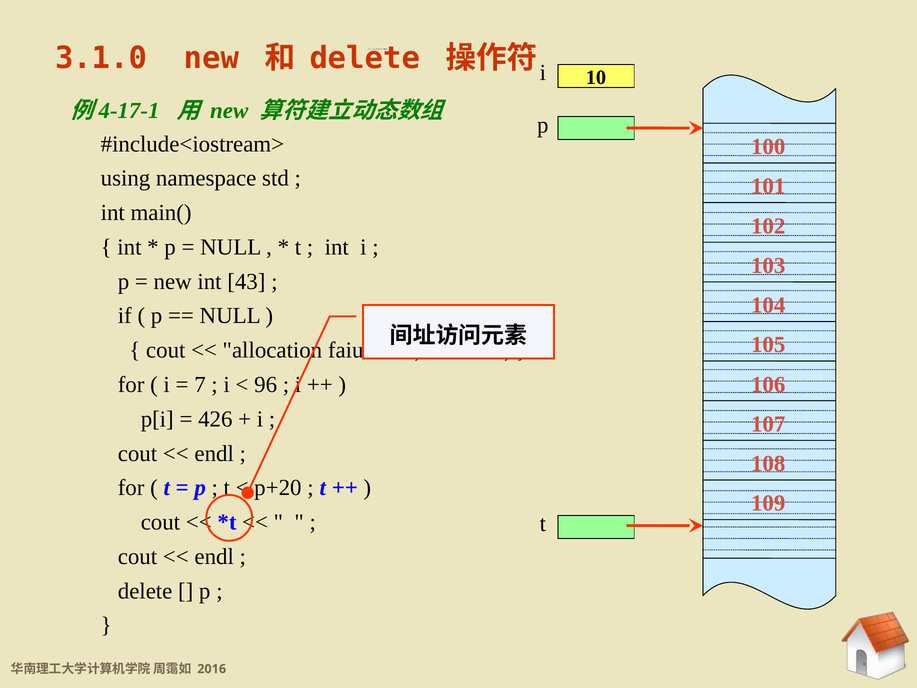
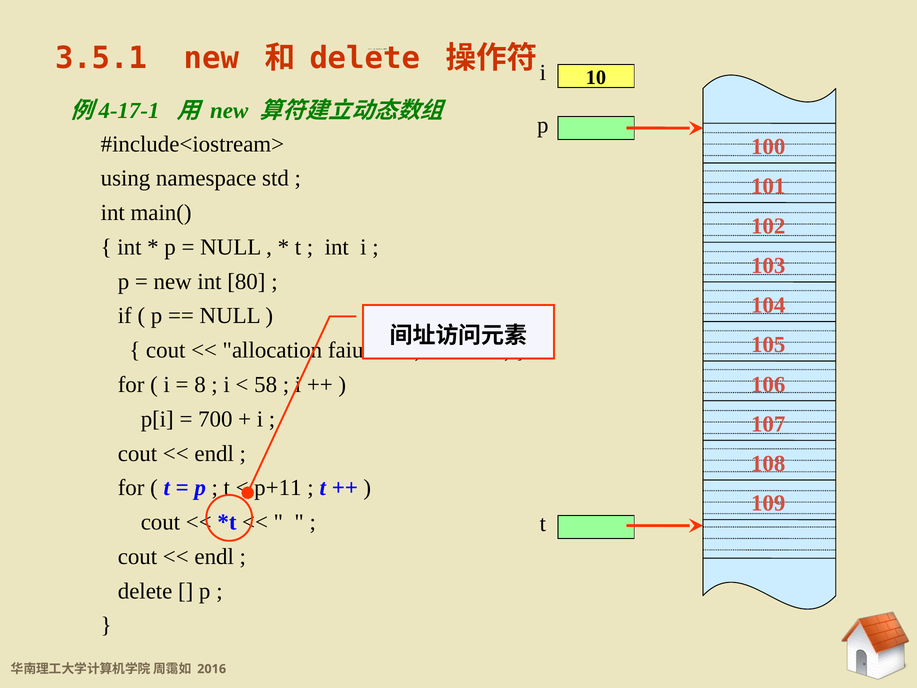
3.1.0: 3.1.0 -> 3.5.1 (101, 58)
43: 43 -> 80 (246, 281)
7: 7 -> 8 (200, 385)
96: 96 -> 58 (266, 385)
426: 426 -> 700 (215, 419)
p+20: p+20 -> p+11 (278, 488)
